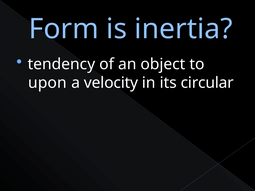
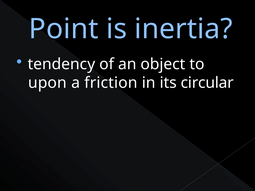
Form: Form -> Point (64, 29)
velocity: velocity -> friction (111, 83)
